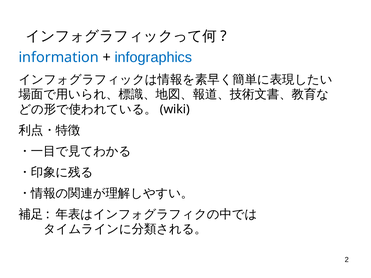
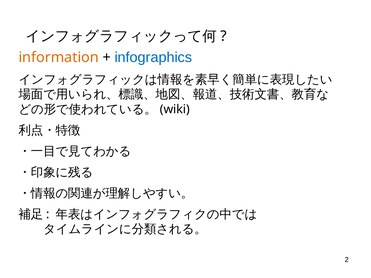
information colour: blue -> orange (59, 58)
